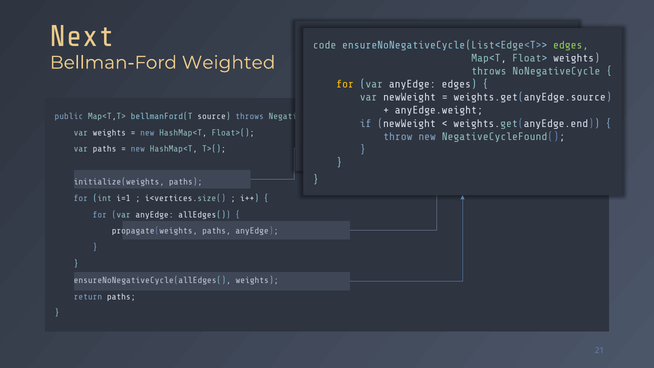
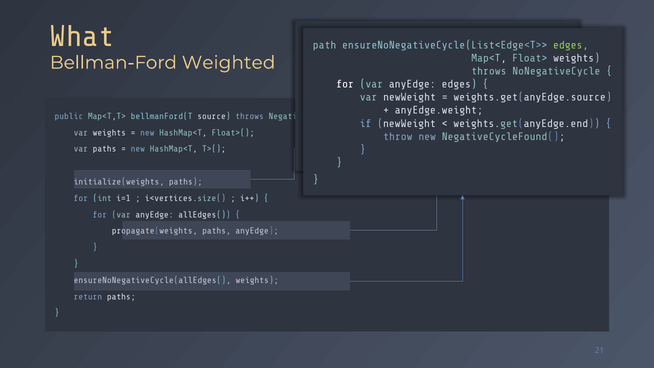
Next: Next -> What (82, 36)
code: code -> path (325, 45)
for colour: yellow -> white (345, 84)
